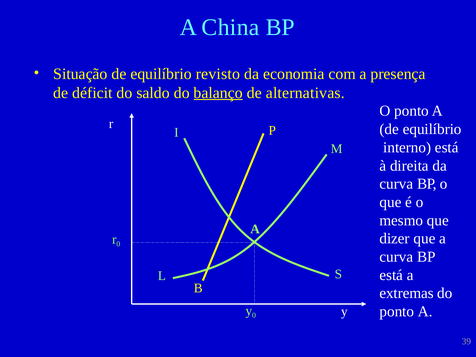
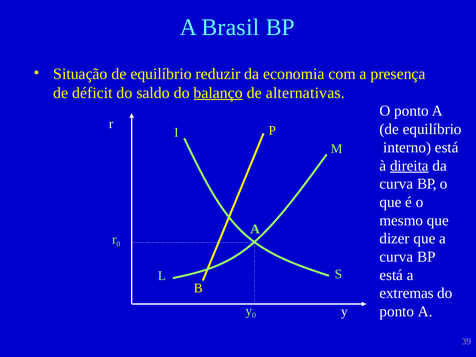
China: China -> Brasil (231, 27)
revisto: revisto -> reduzir (218, 74)
direita underline: none -> present (409, 166)
